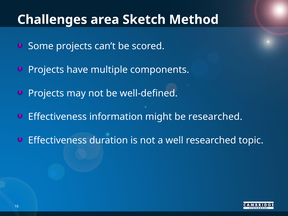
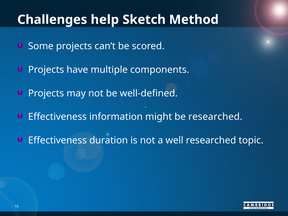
area: area -> help (105, 20)
